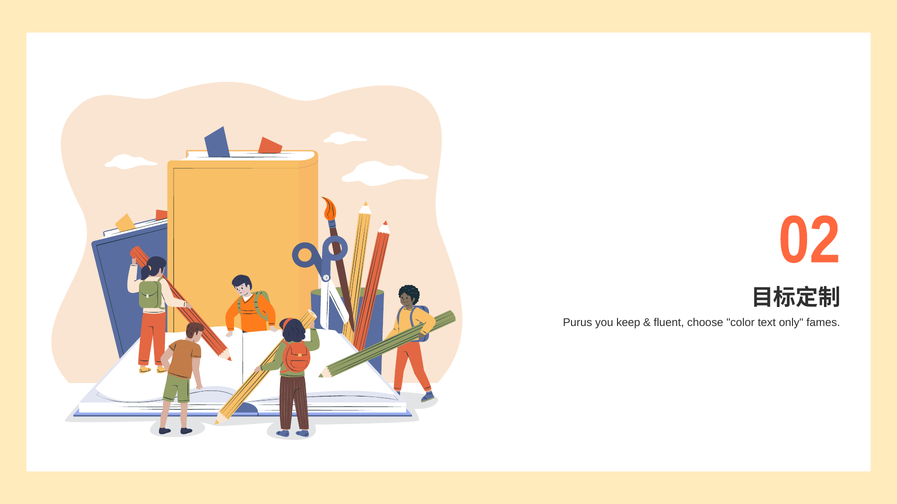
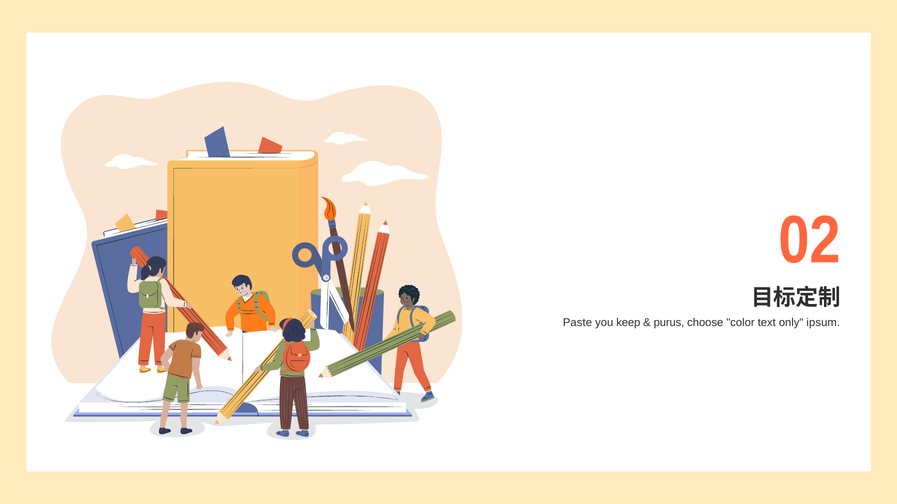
Purus: Purus -> Paste (577, 323)
fluent: fluent -> purus (669, 323)
fames: fames -> ipsum (823, 323)
